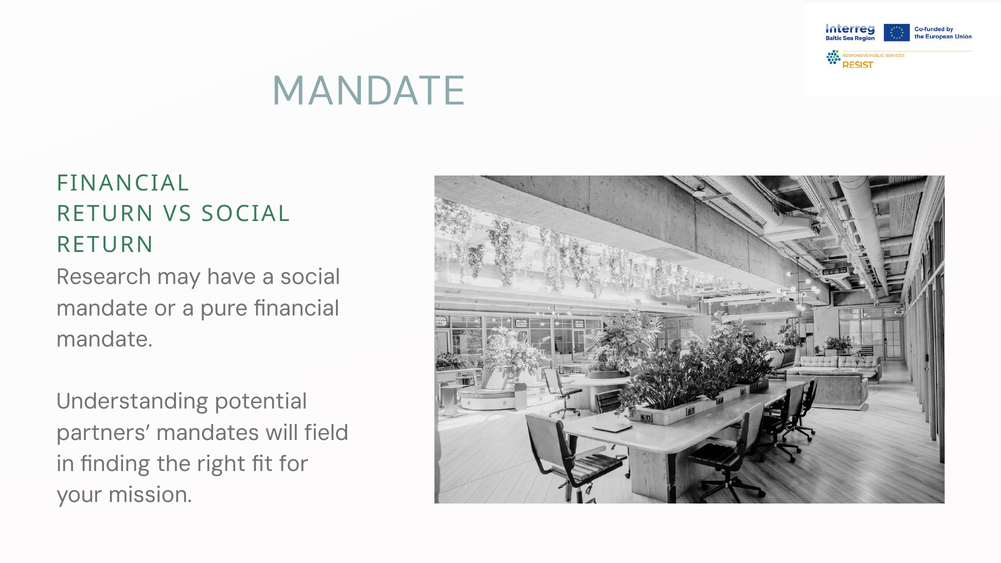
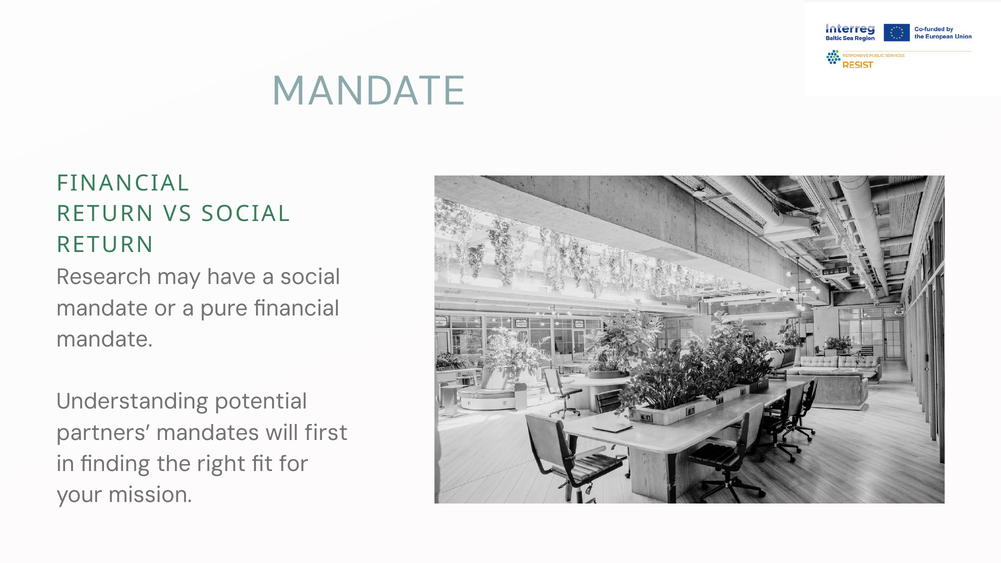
field: field -> first (326, 433)
